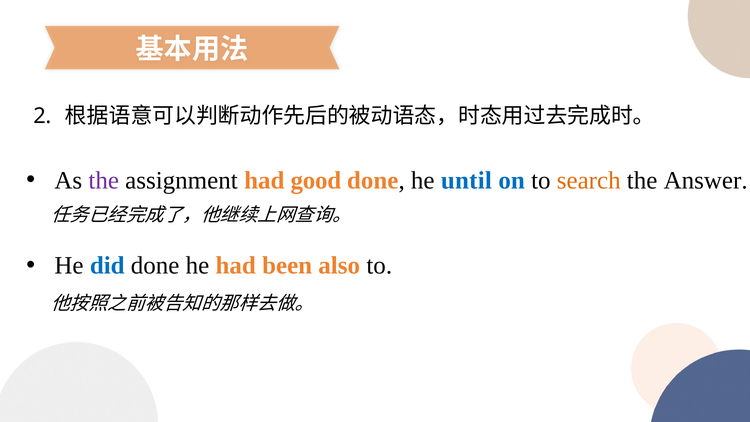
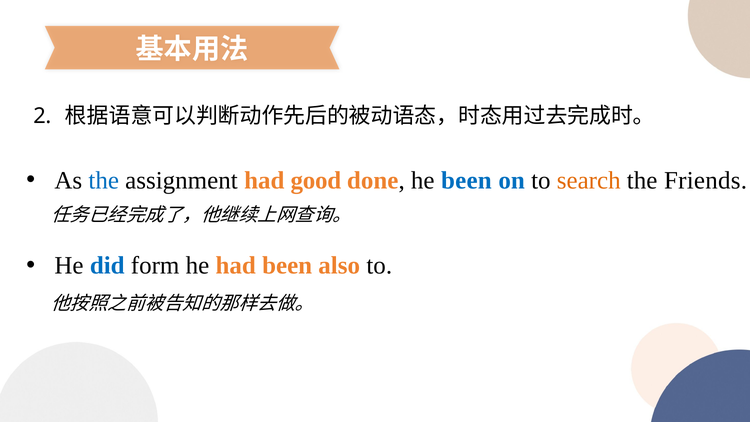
the colour: purple -> blue (104, 180)
he until: until -> been (466, 180)
Answer: Answer -> Friends (706, 180)
did done: done -> form (155, 266)
